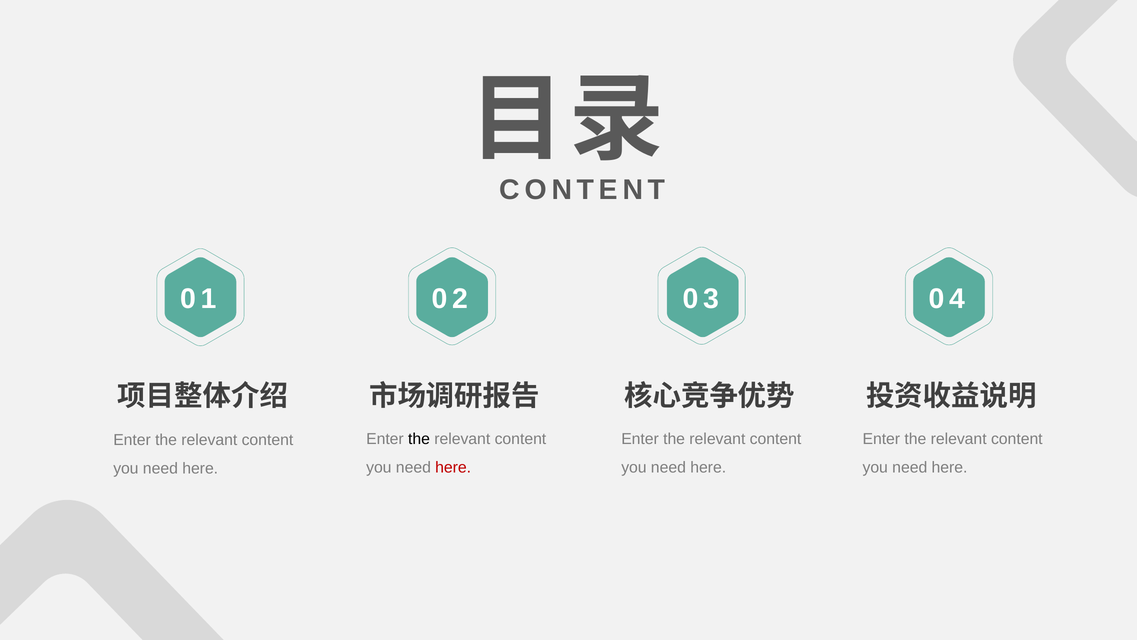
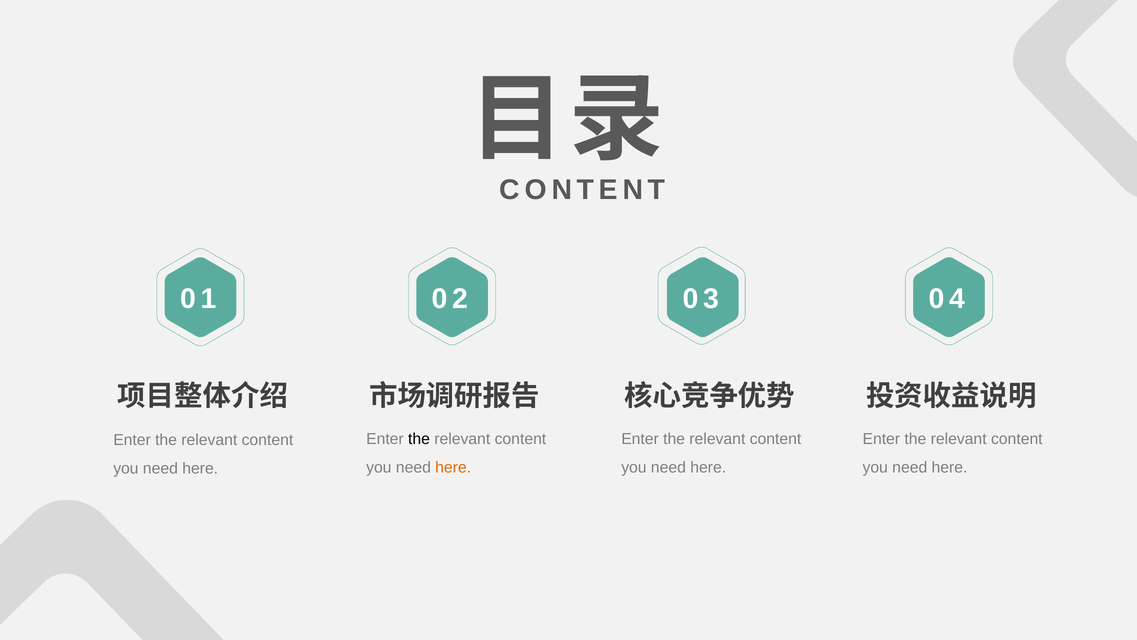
here colour: red -> orange (453, 467)
